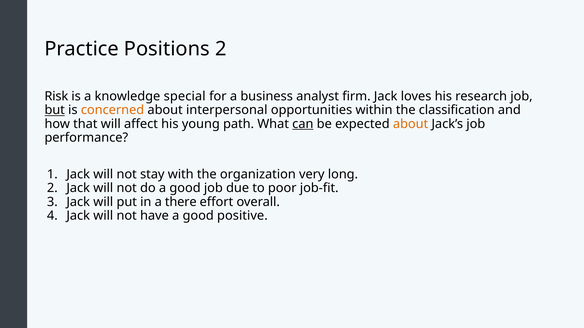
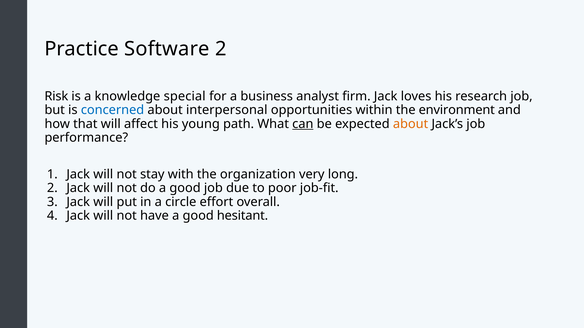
Positions: Positions -> Software (167, 49)
but underline: present -> none (55, 110)
concerned colour: orange -> blue (113, 110)
classification: classification -> environment (457, 110)
there: there -> circle (181, 202)
positive: positive -> hesitant (242, 216)
